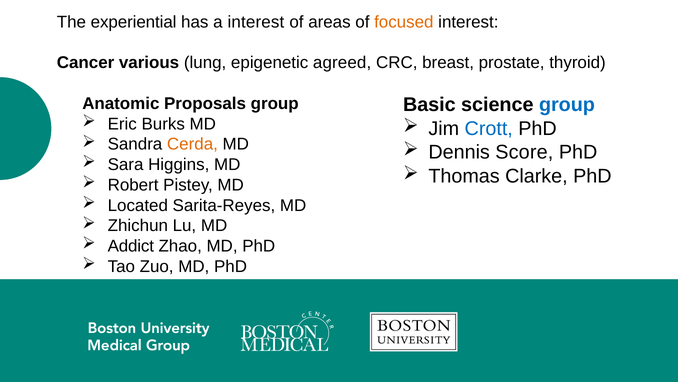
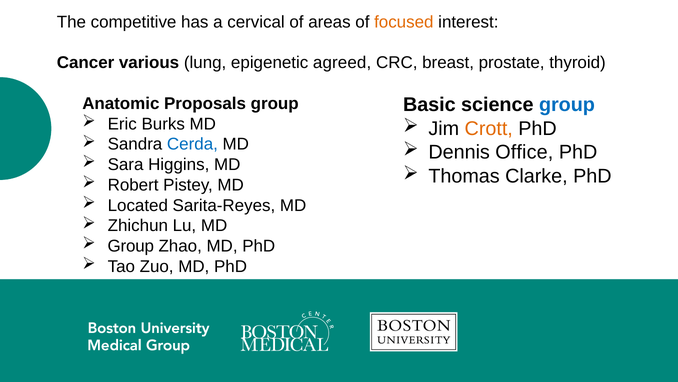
experiential: experiential -> competitive (134, 22)
a interest: interest -> cervical (256, 22)
Crott colour: blue -> orange (489, 128)
Cerda colour: orange -> blue (192, 144)
Score: Score -> Office (524, 152)
Addict: Addict -> Group (131, 246)
